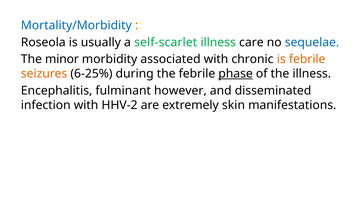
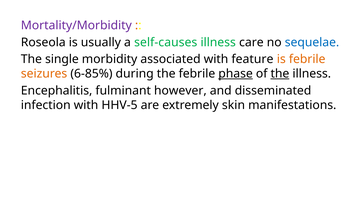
Mortality/Morbidity colour: blue -> purple (76, 25)
self-scarlet: self-scarlet -> self-causes (166, 42)
minor: minor -> single (62, 59)
chronic: chronic -> feature (252, 59)
6-25%: 6-25% -> 6-85% (91, 74)
the underline: none -> present (280, 74)
HHV-2: HHV-2 -> HHV-5 (120, 105)
